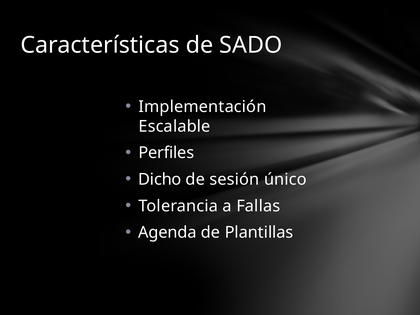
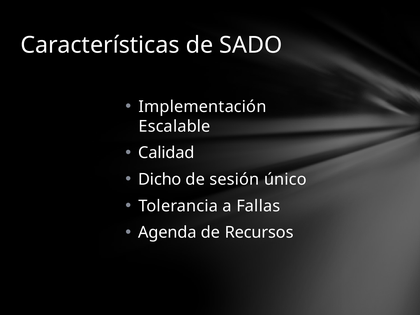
Perfiles: Perfiles -> Calidad (166, 153)
Plantillas: Plantillas -> Recursos (259, 233)
